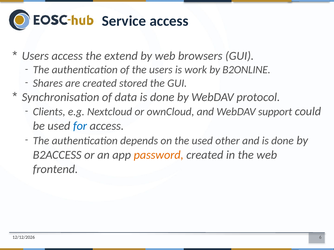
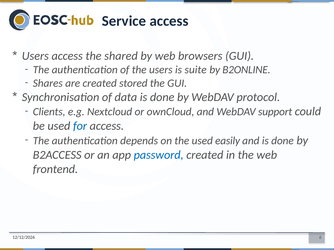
extend: extend -> shared (121, 56)
work: work -> suite (196, 70)
other: other -> easily (228, 141)
password colour: orange -> blue (159, 155)
